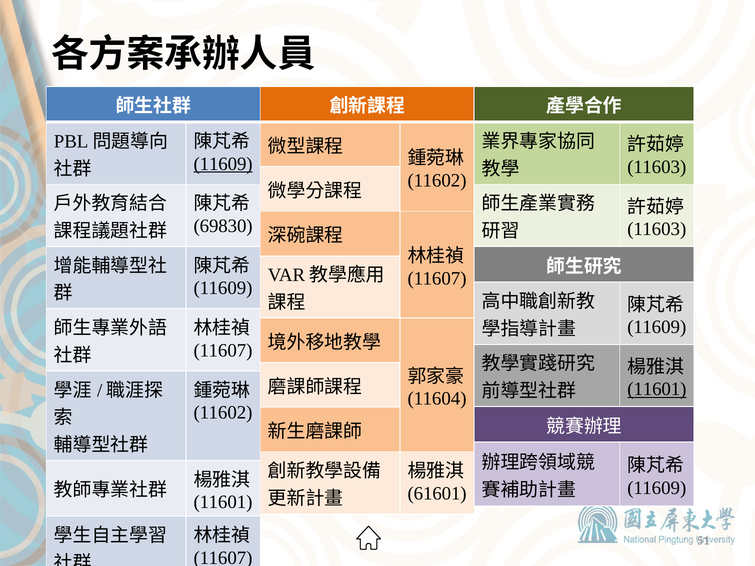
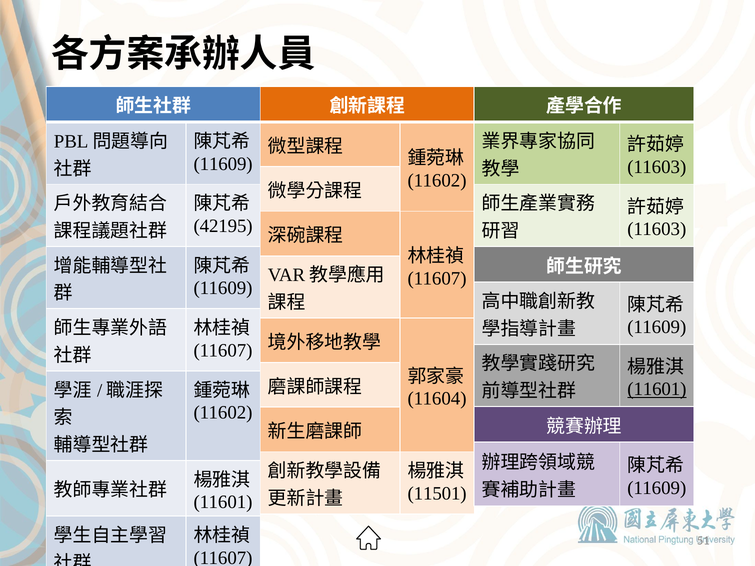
11609 underline: present -> none (223, 164)
69830: 69830 -> 42195 (223, 226)
61601: 61601 -> 11501 (437, 494)
